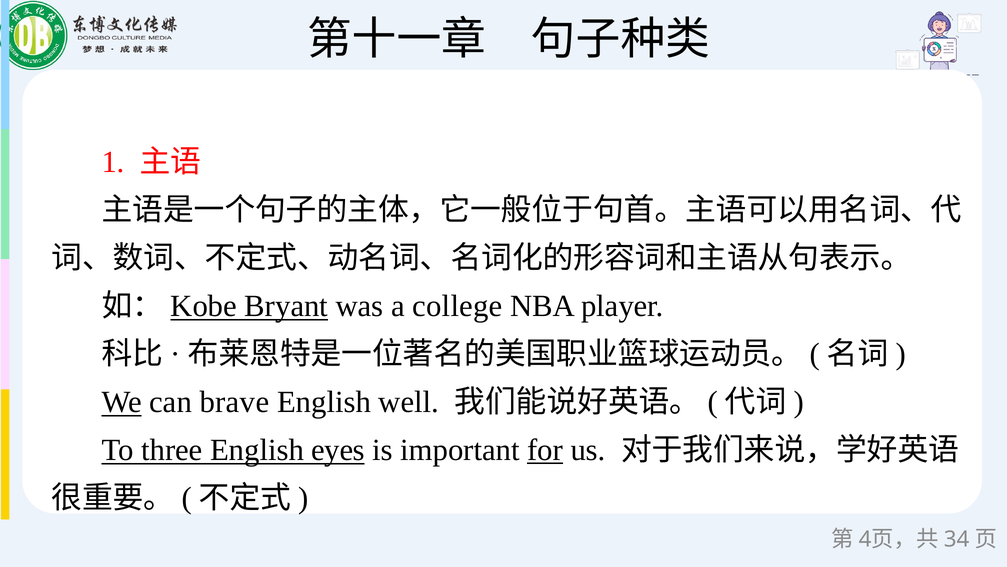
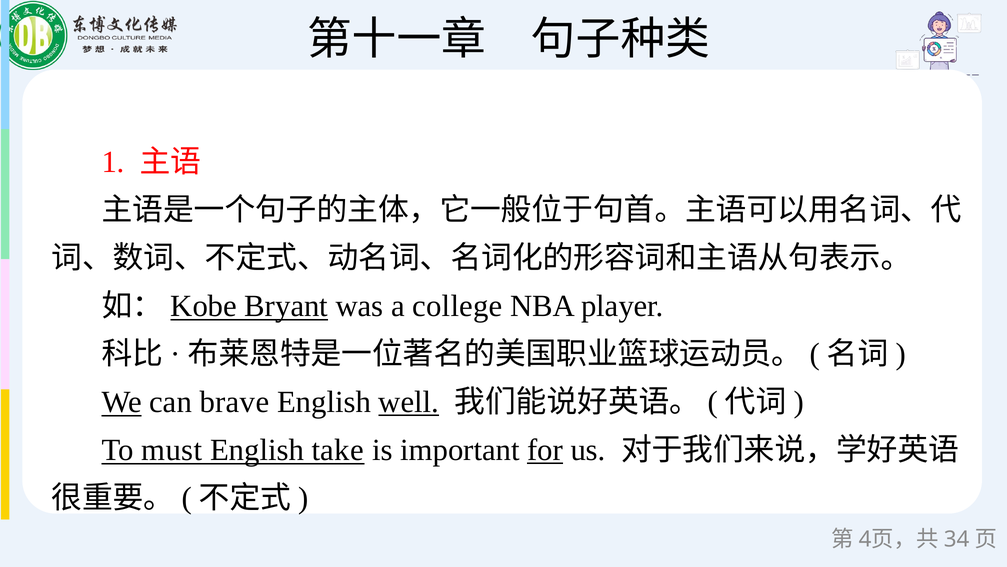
well underline: none -> present (409, 402)
three: three -> must (172, 450)
eyes: eyes -> take (338, 450)
